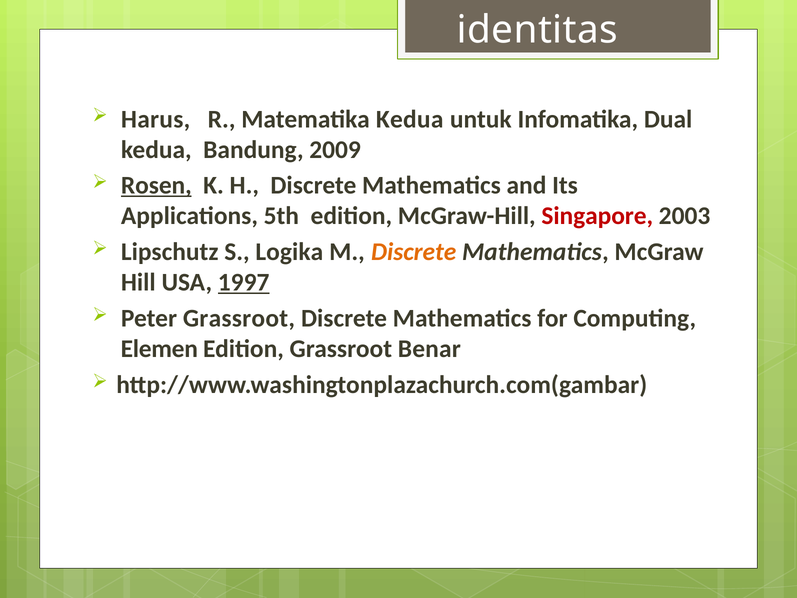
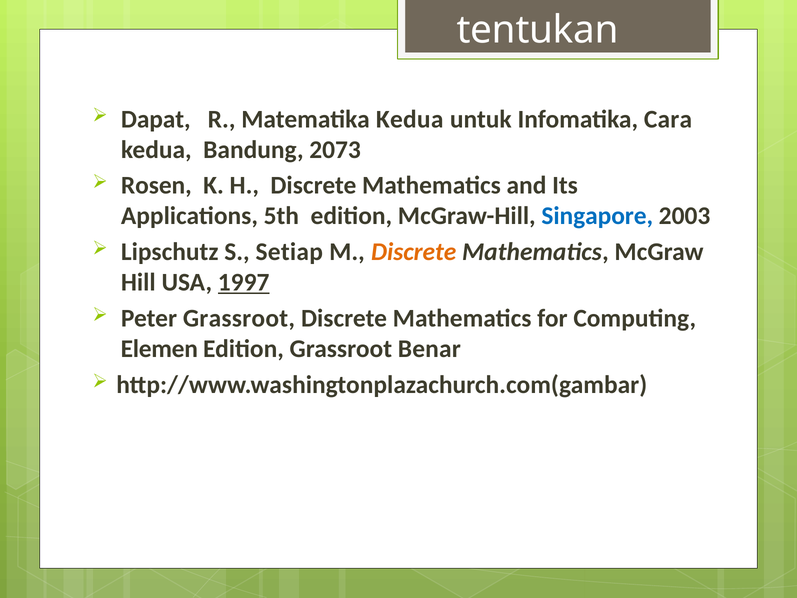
identitas: identitas -> tentukan (538, 30)
Harus: Harus -> Dapat (156, 119)
Dual: Dual -> Cara (668, 119)
2009: 2009 -> 2073 (335, 150)
Rosen underline: present -> none (156, 185)
Singapore colour: red -> blue (597, 216)
Logika: Logika -> Setiap (289, 252)
